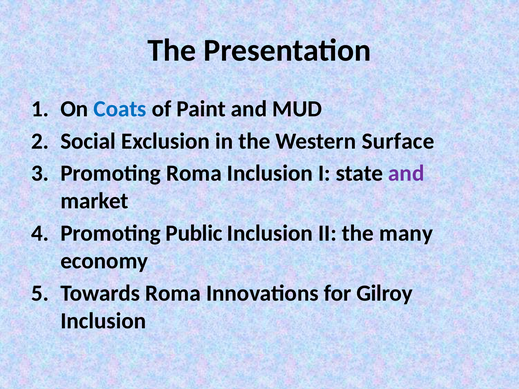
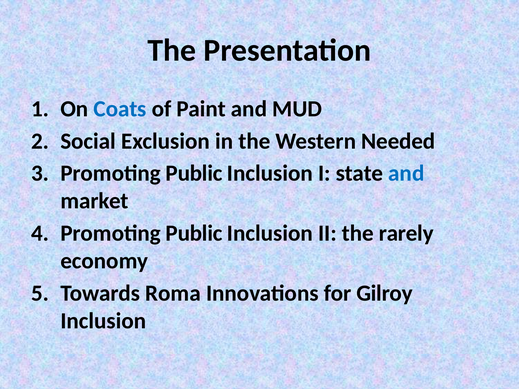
Surface: Surface -> Needed (398, 141)
Roma: Roma -> Public (194, 173)
and colour: purple -> blue (406, 173)
many: many -> rarely (406, 233)
